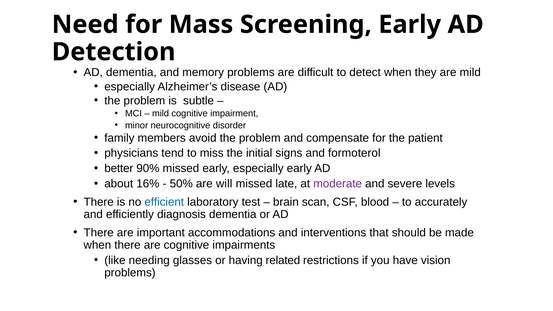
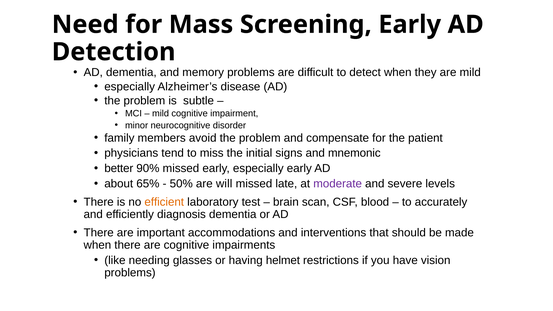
formoterol: formoterol -> mnemonic (354, 153)
16%: 16% -> 65% (148, 184)
efficient colour: blue -> orange (164, 202)
related: related -> helmet (283, 260)
